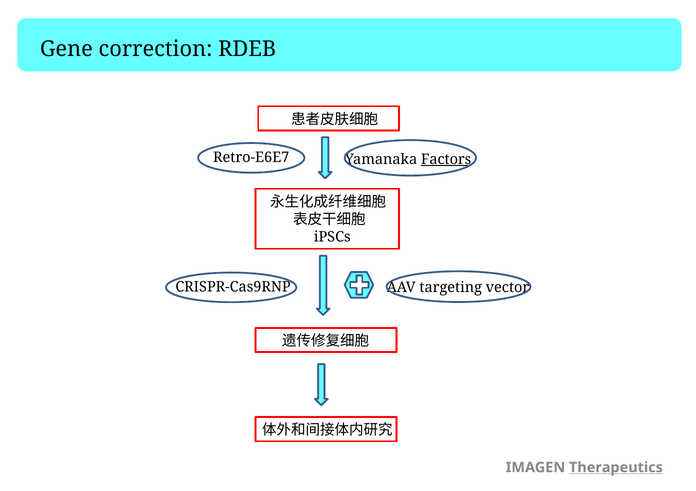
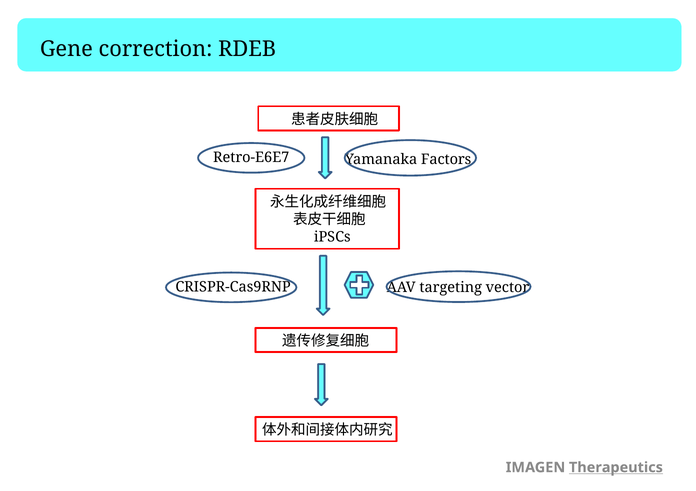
Factors underline: present -> none (446, 159)
